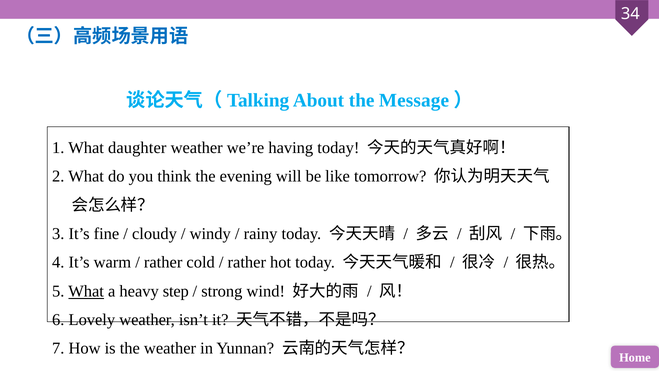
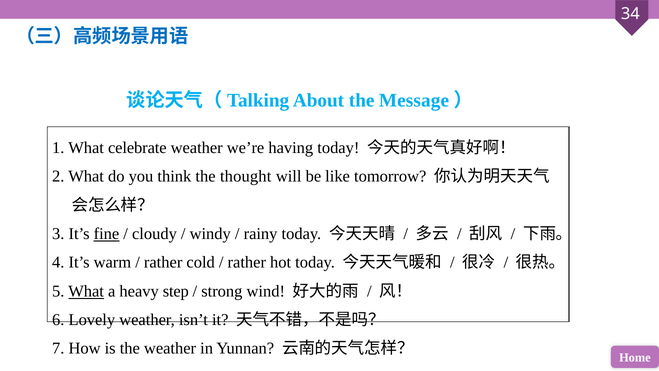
daughter: daughter -> celebrate (137, 148)
evening: evening -> thought (246, 176)
fine underline: none -> present (106, 234)
